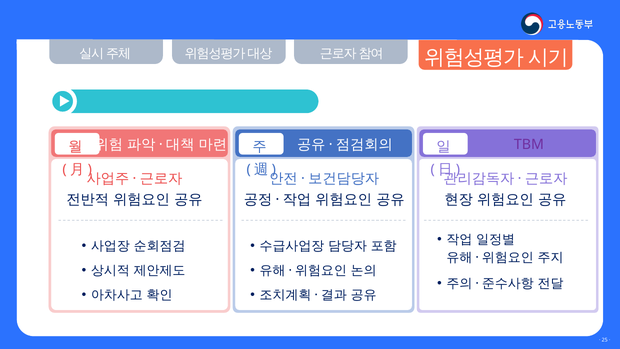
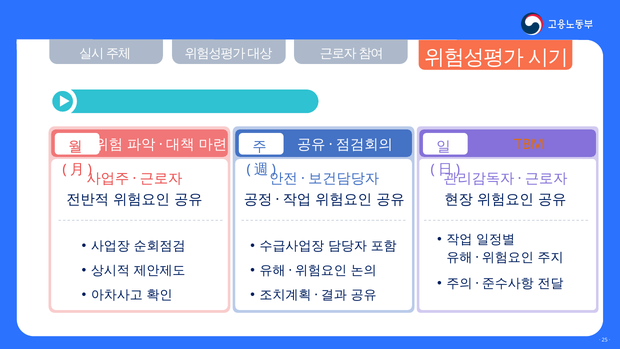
TBM colour: purple -> orange (529, 144)
